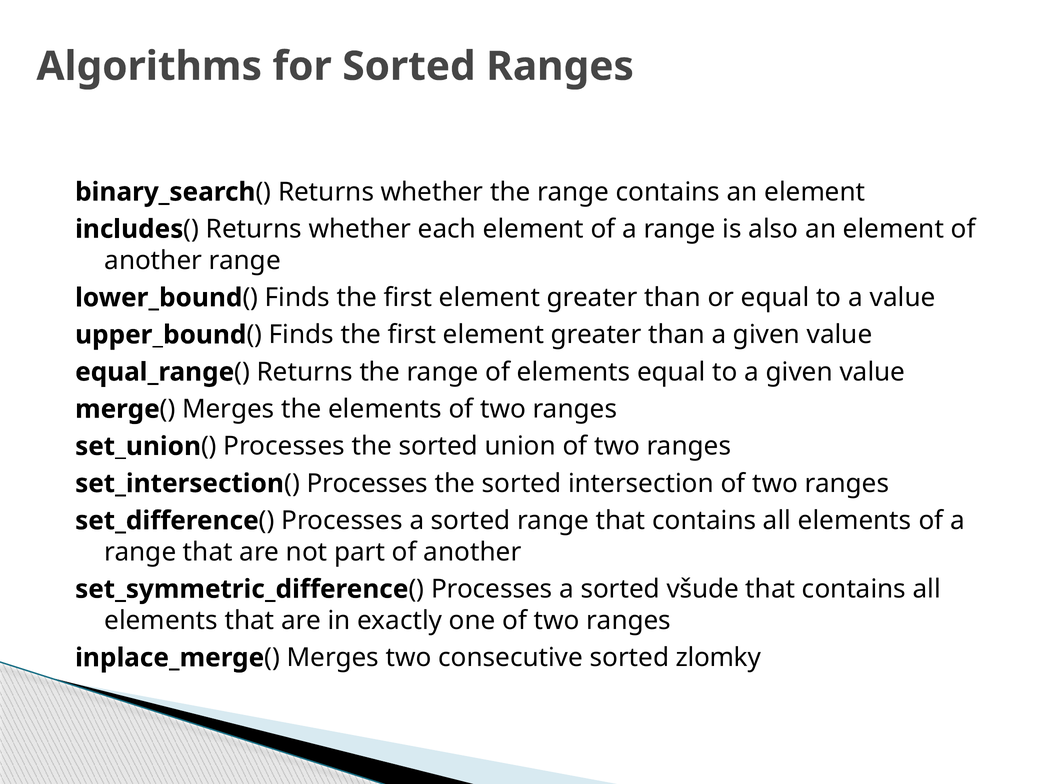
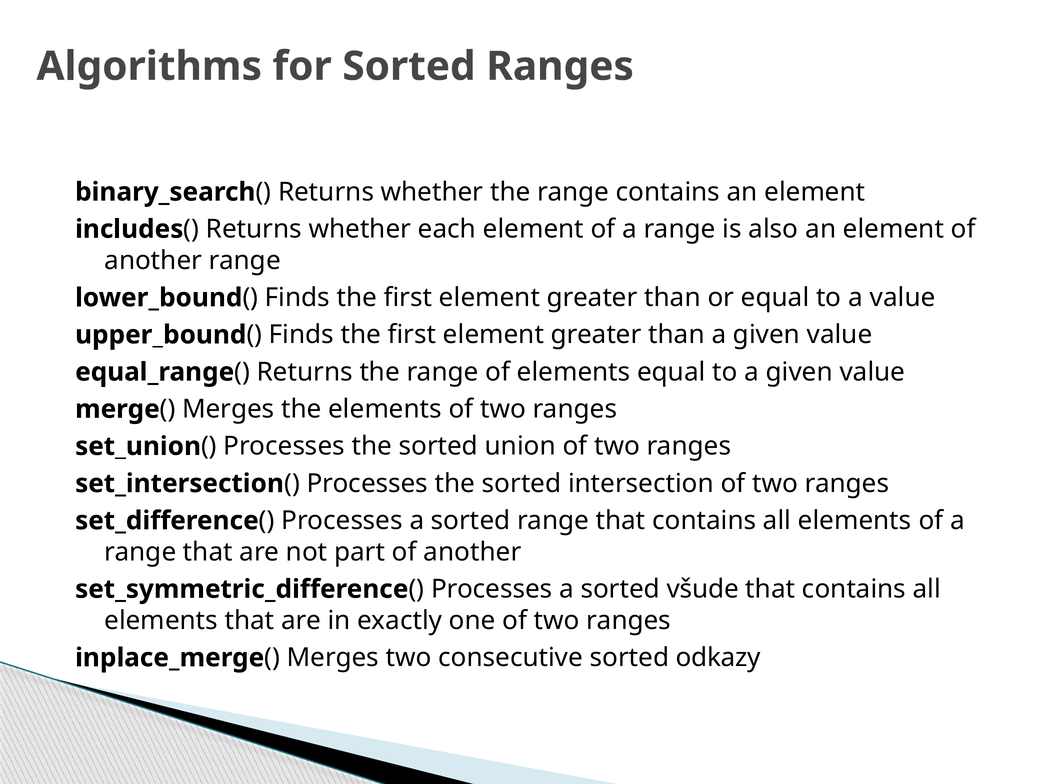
zlomky: zlomky -> odkazy (718, 658)
